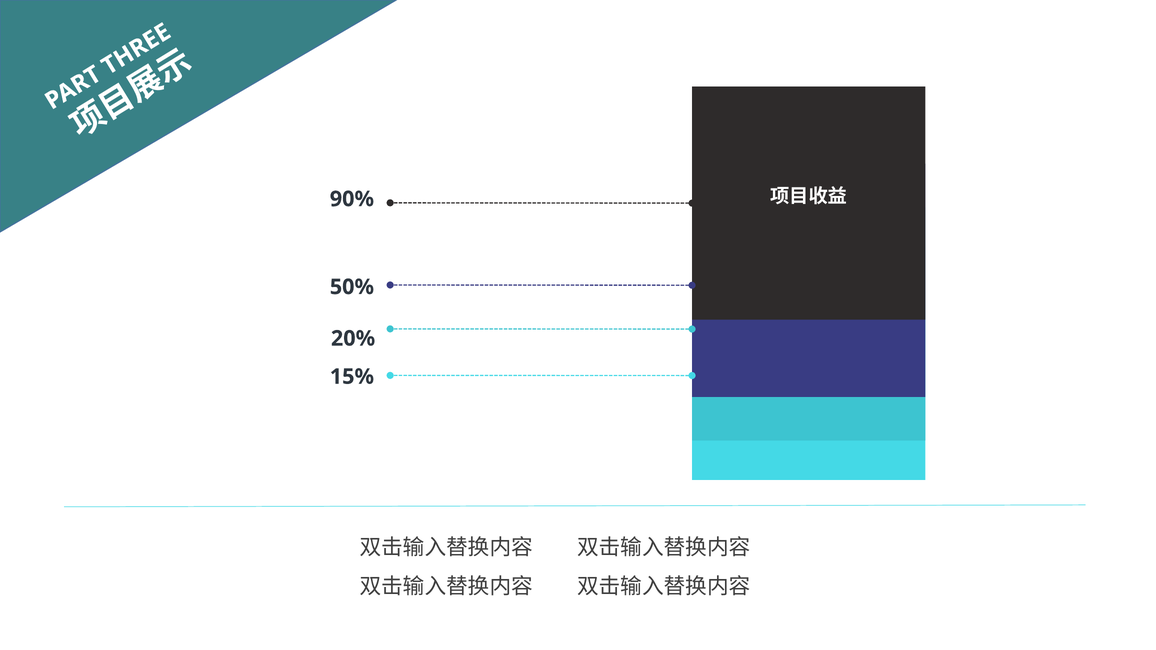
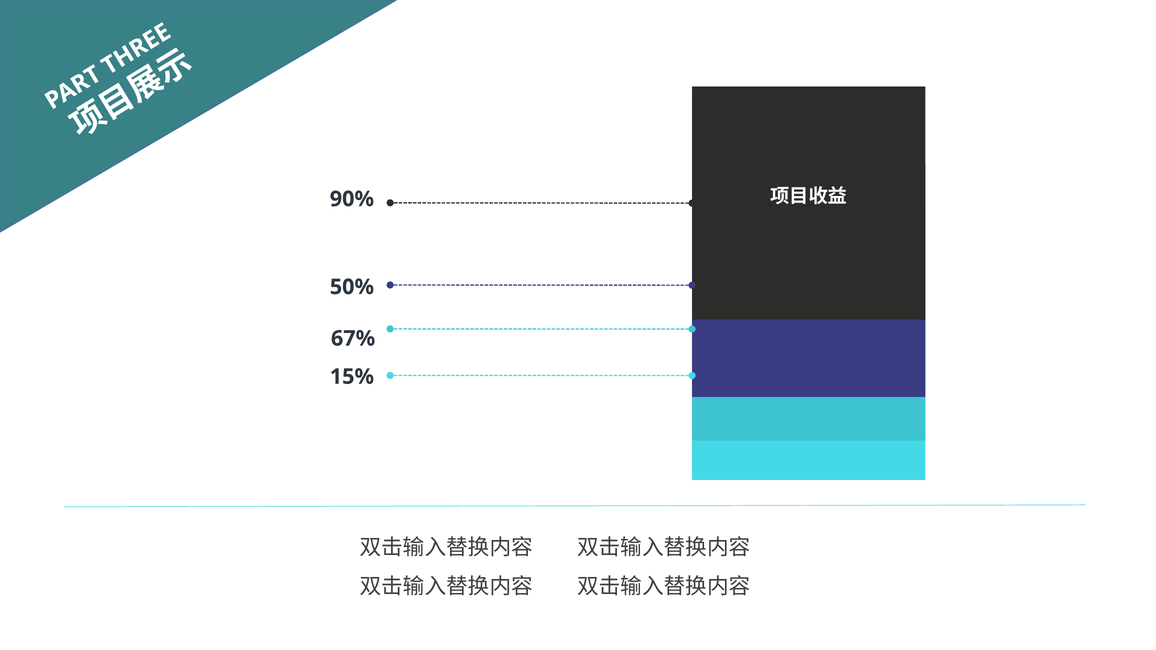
20%: 20% -> 67% (353, 339)
